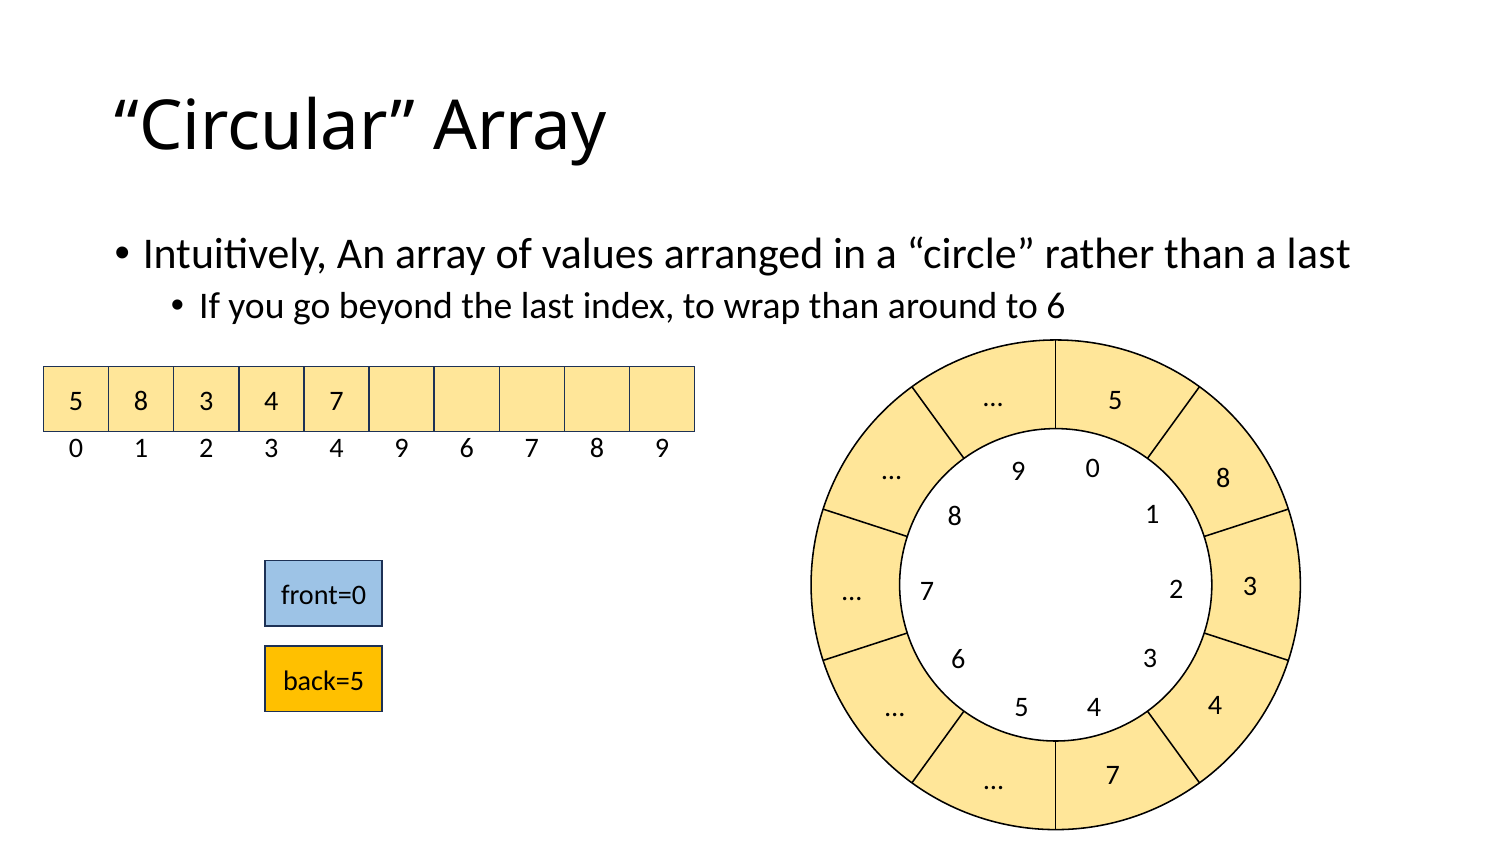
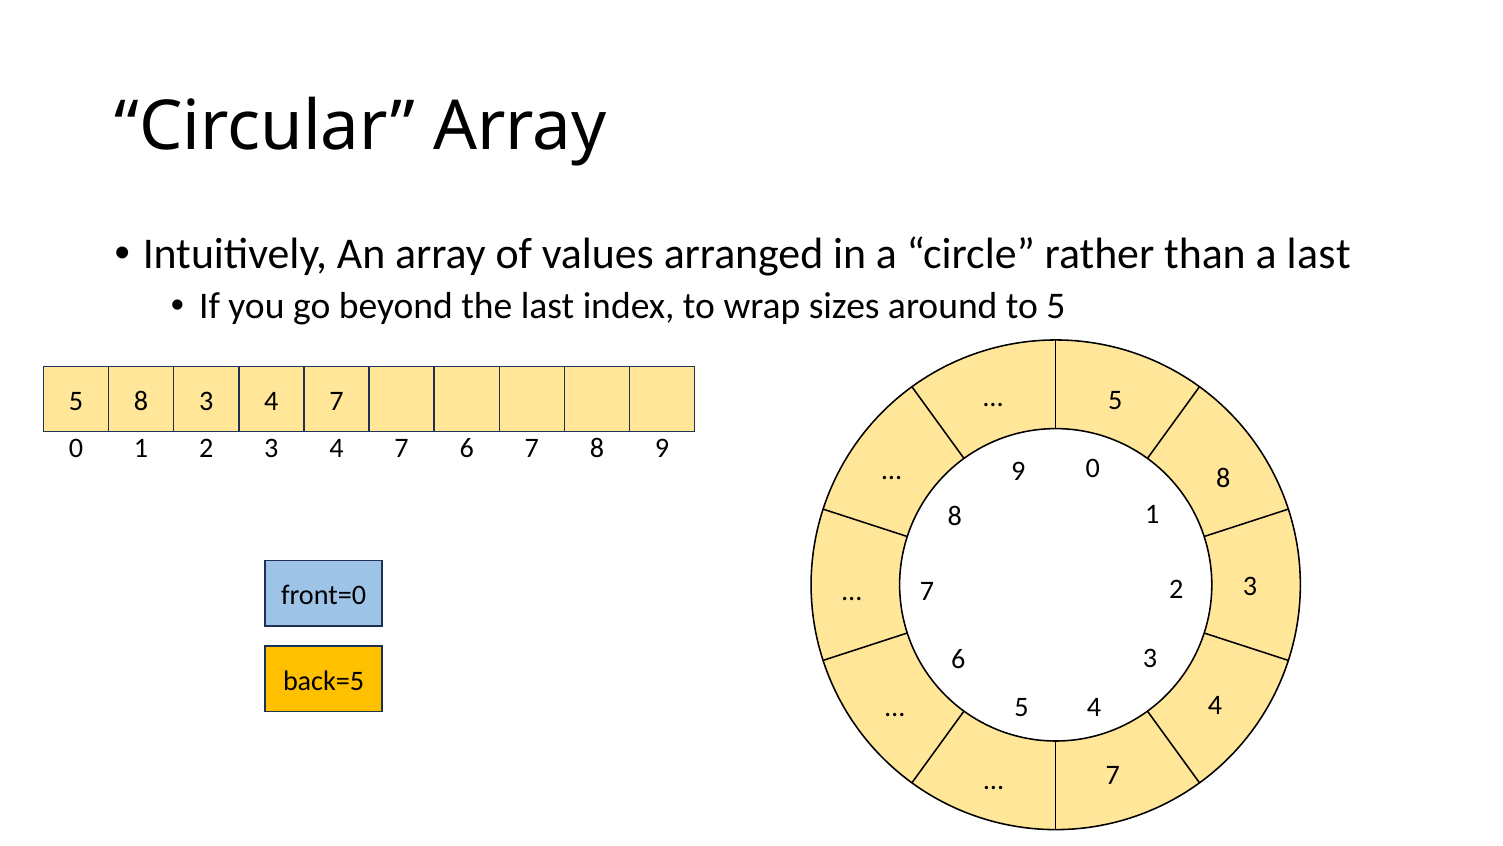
wrap than: than -> sizes (844, 306)
to 6: 6 -> 5 (1056, 306)
9: 9 -> 7 (402, 447)
